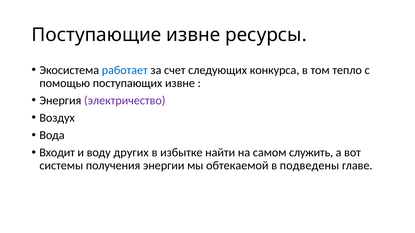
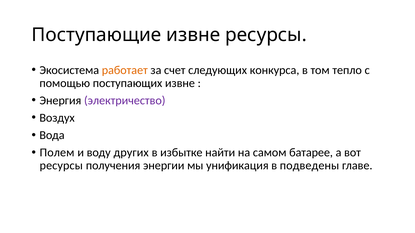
работает colour: blue -> orange (125, 70)
Входит: Входит -> Полем (57, 153)
служить: служить -> батарее (311, 153)
системы: системы -> ресурсы (61, 166)
обтекаемой: обтекаемой -> унификация (237, 166)
